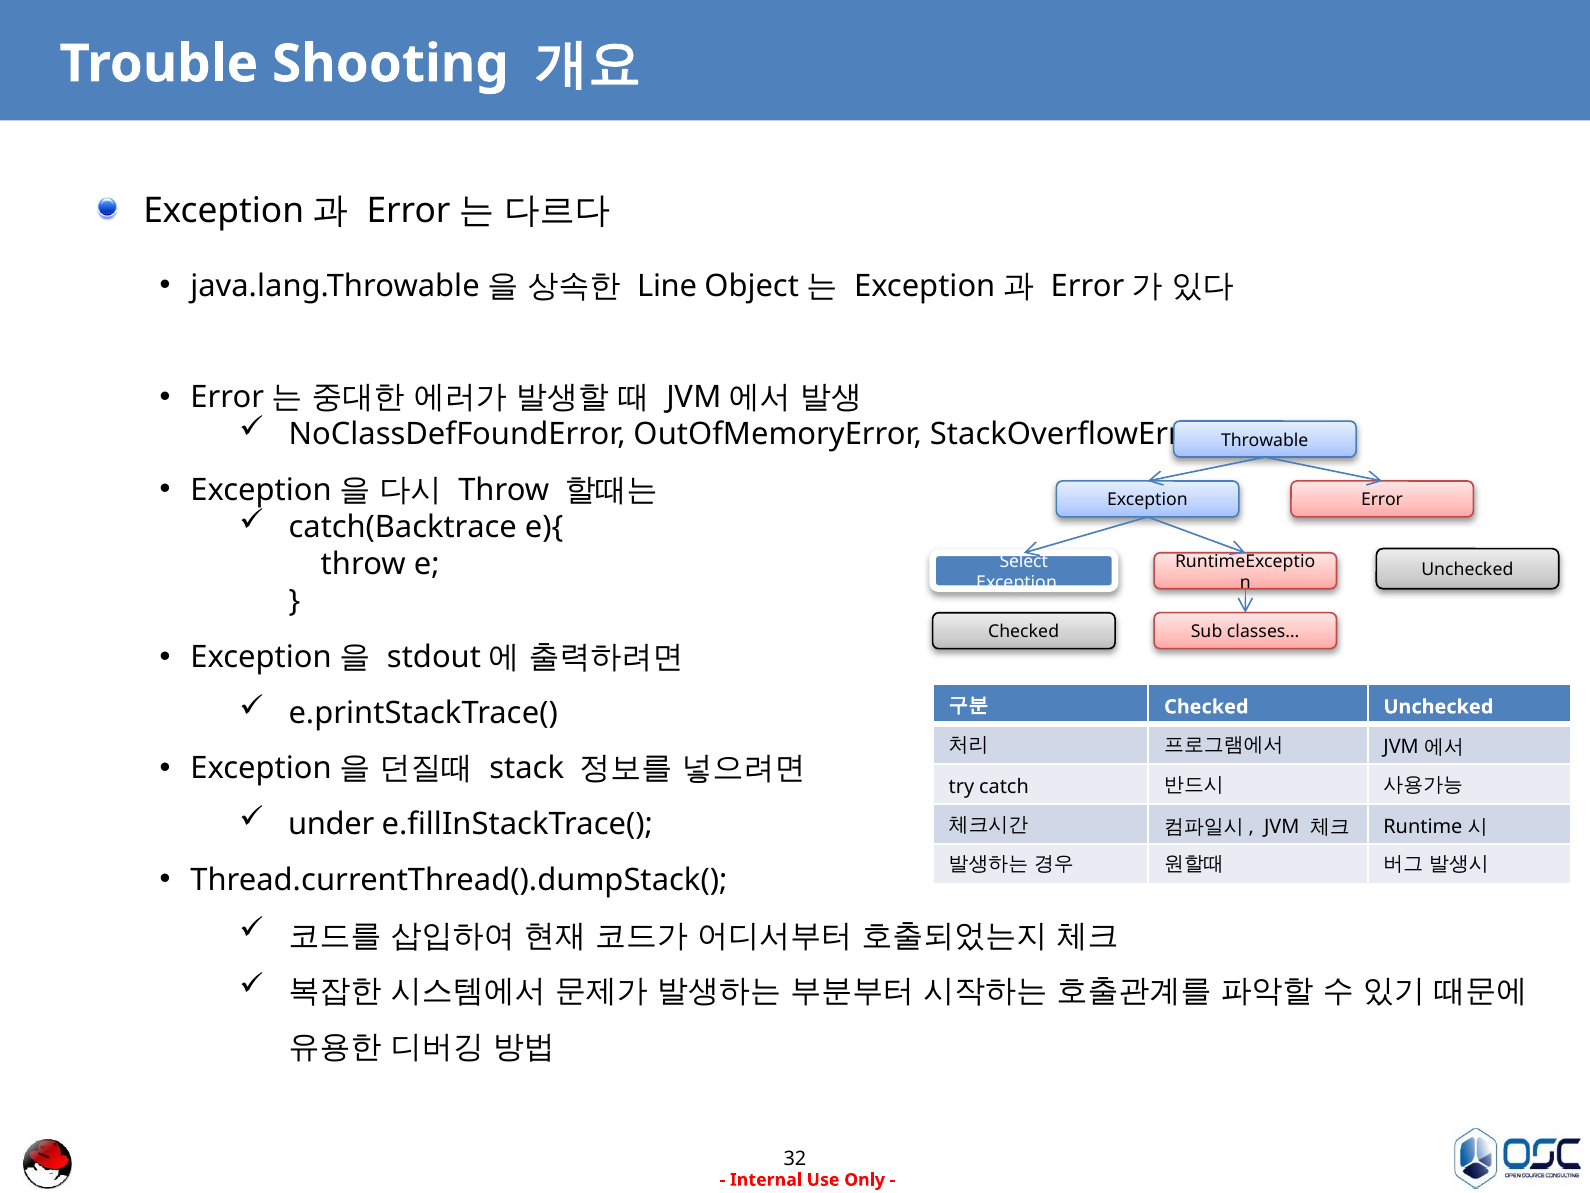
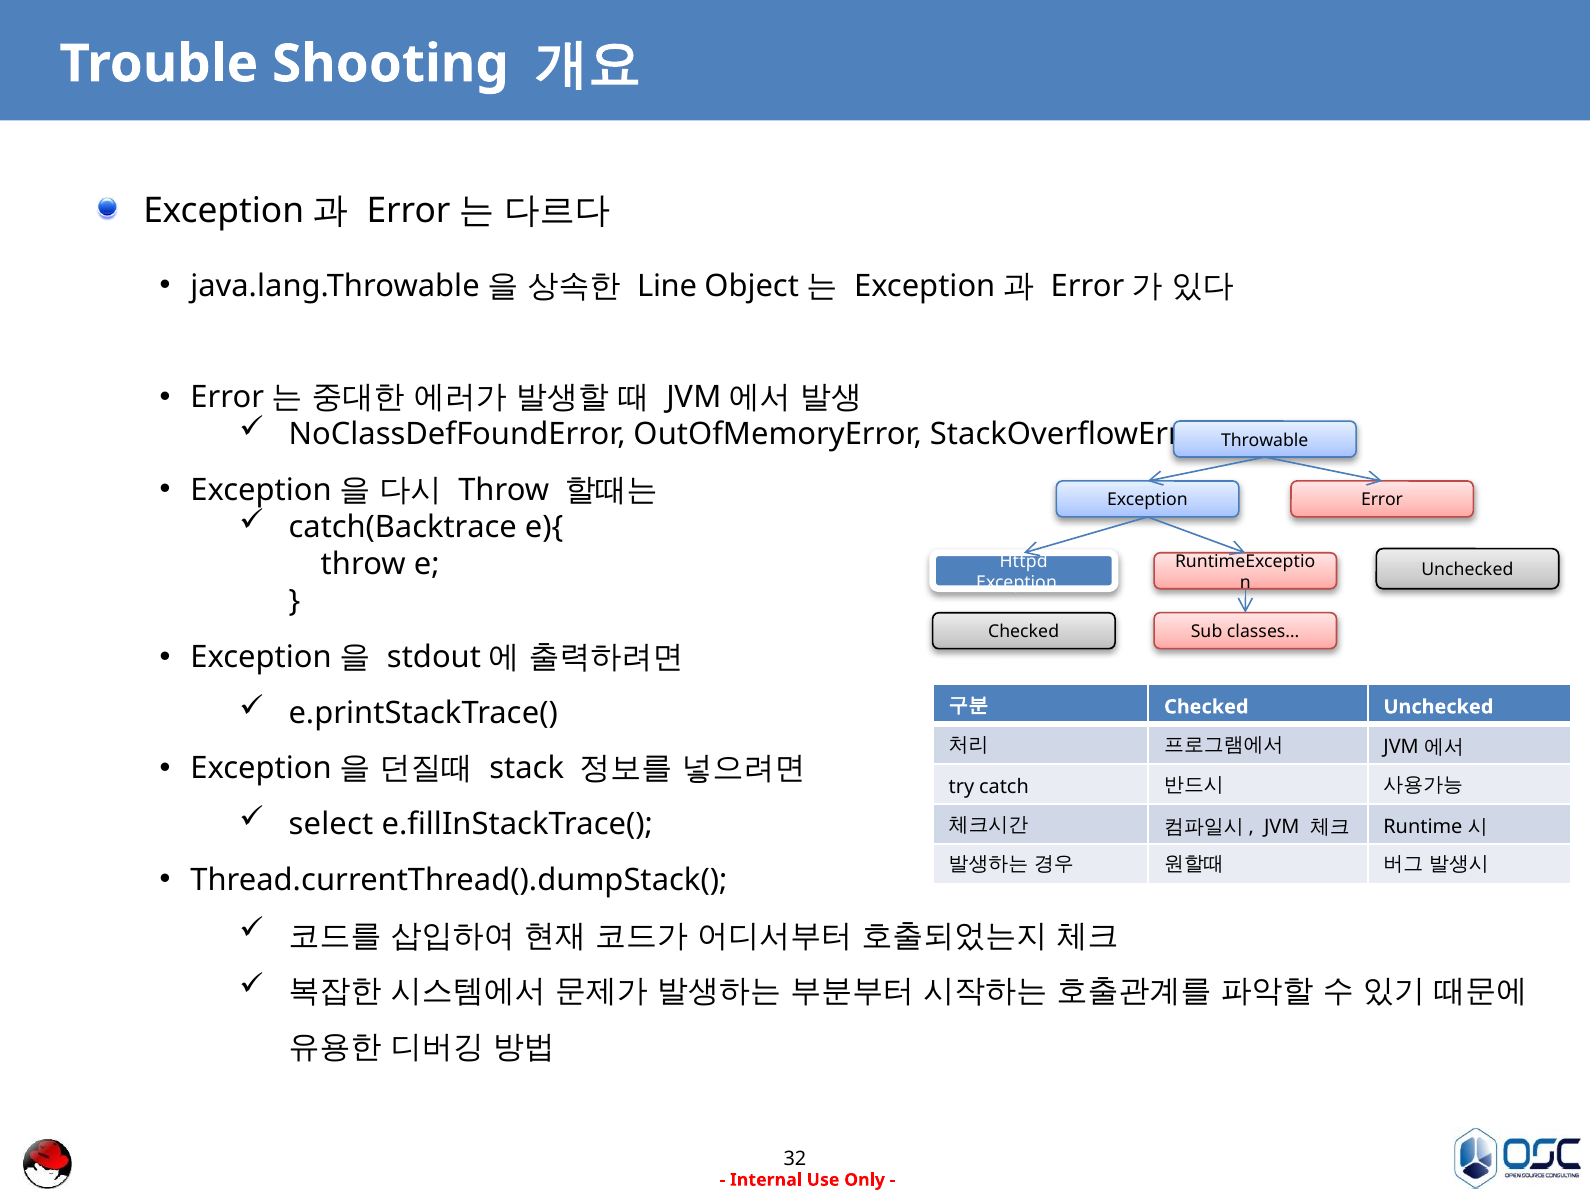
Select: Select -> Httpd (1024, 561)
under: under -> select (331, 824)
